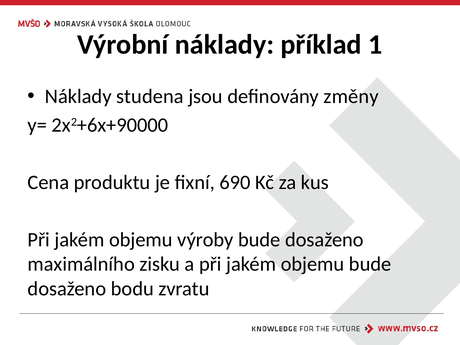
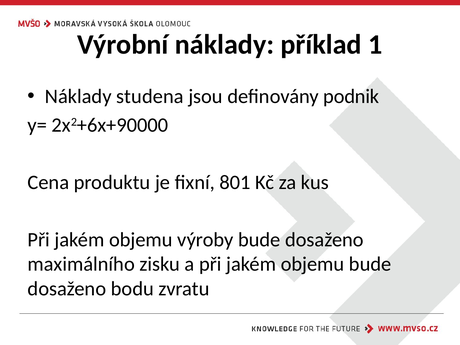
změny: změny -> podnik (351, 96)
690: 690 -> 801 (235, 182)
